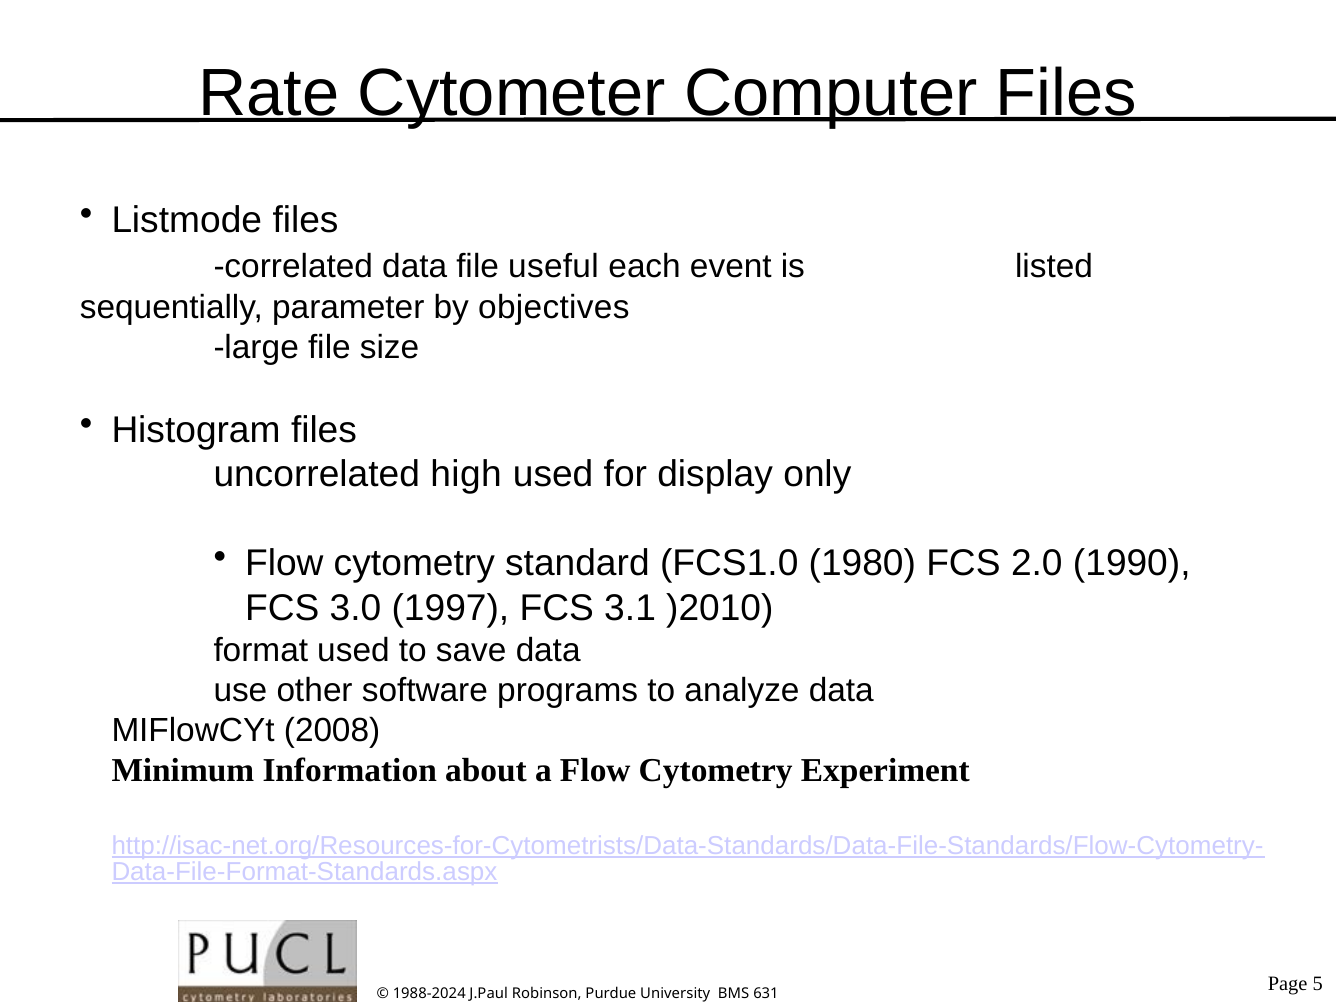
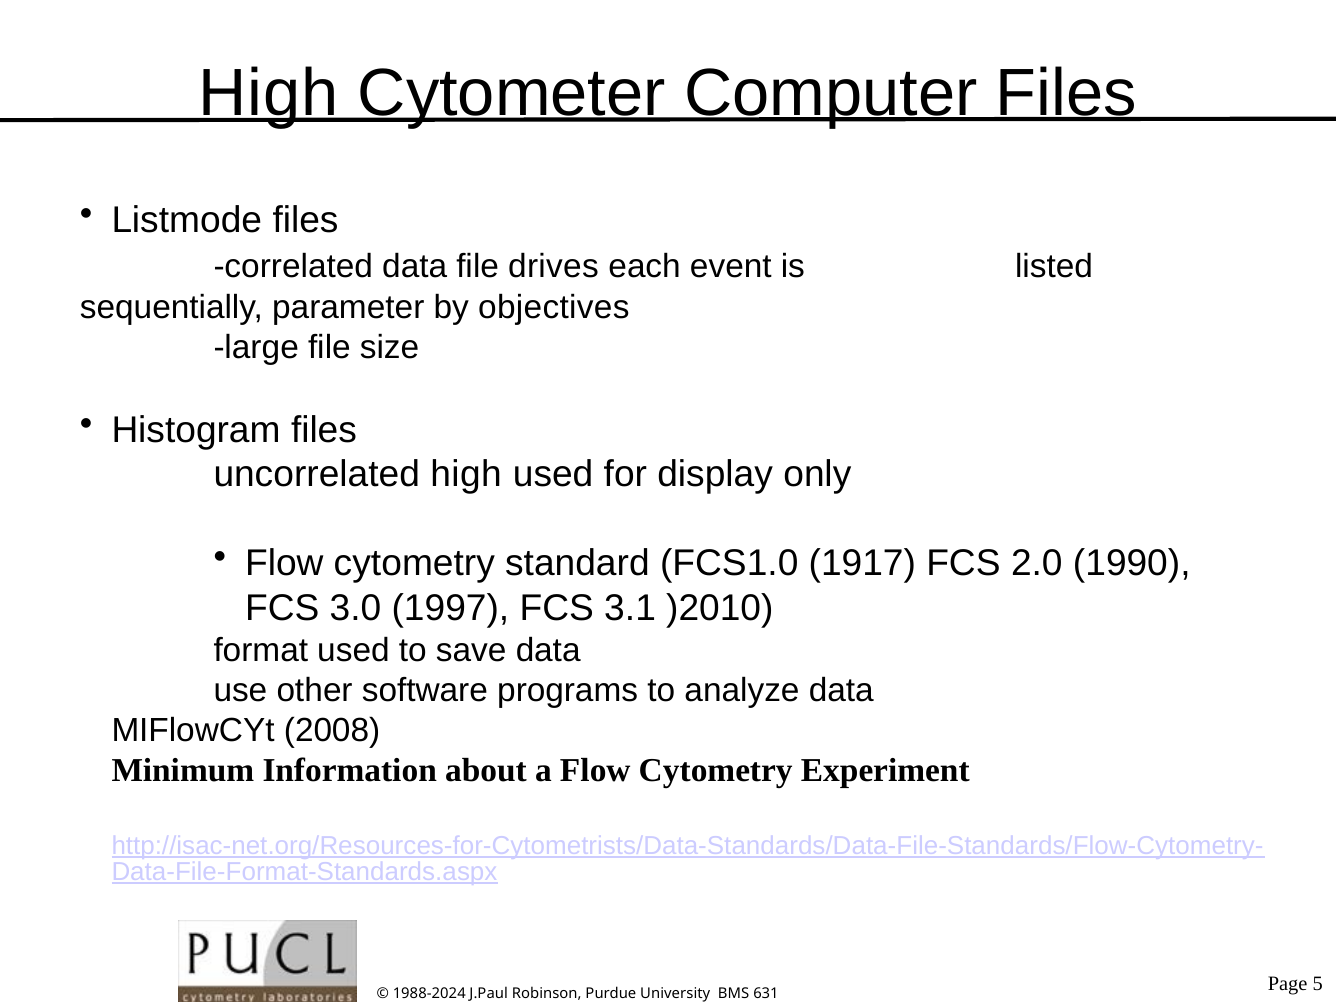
Rate: Rate -> High (269, 94)
useful: useful -> drives (553, 266)
1980: 1980 -> 1917 (862, 564)
